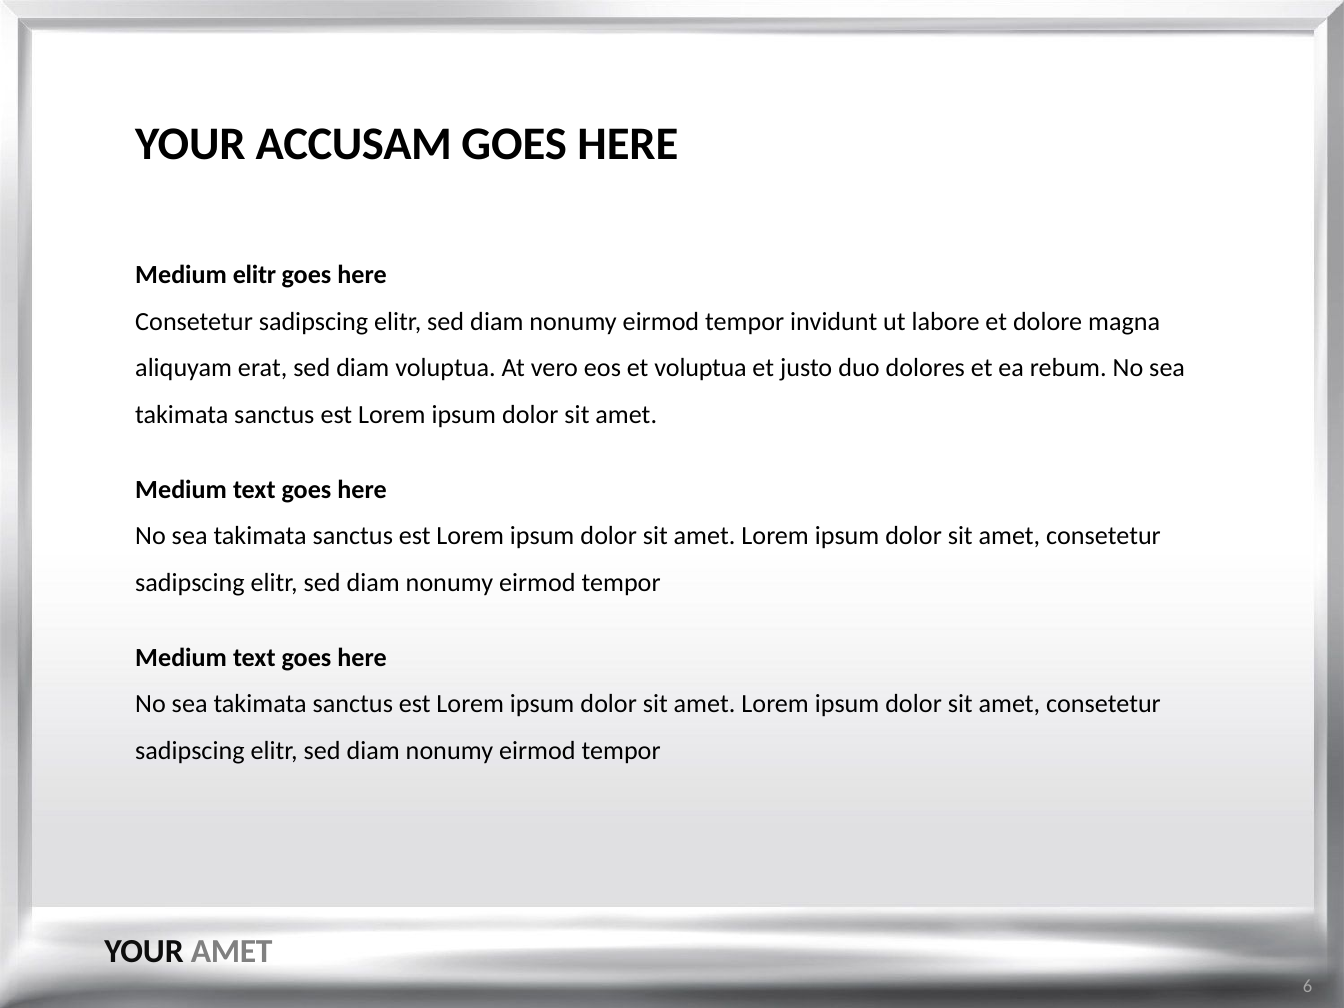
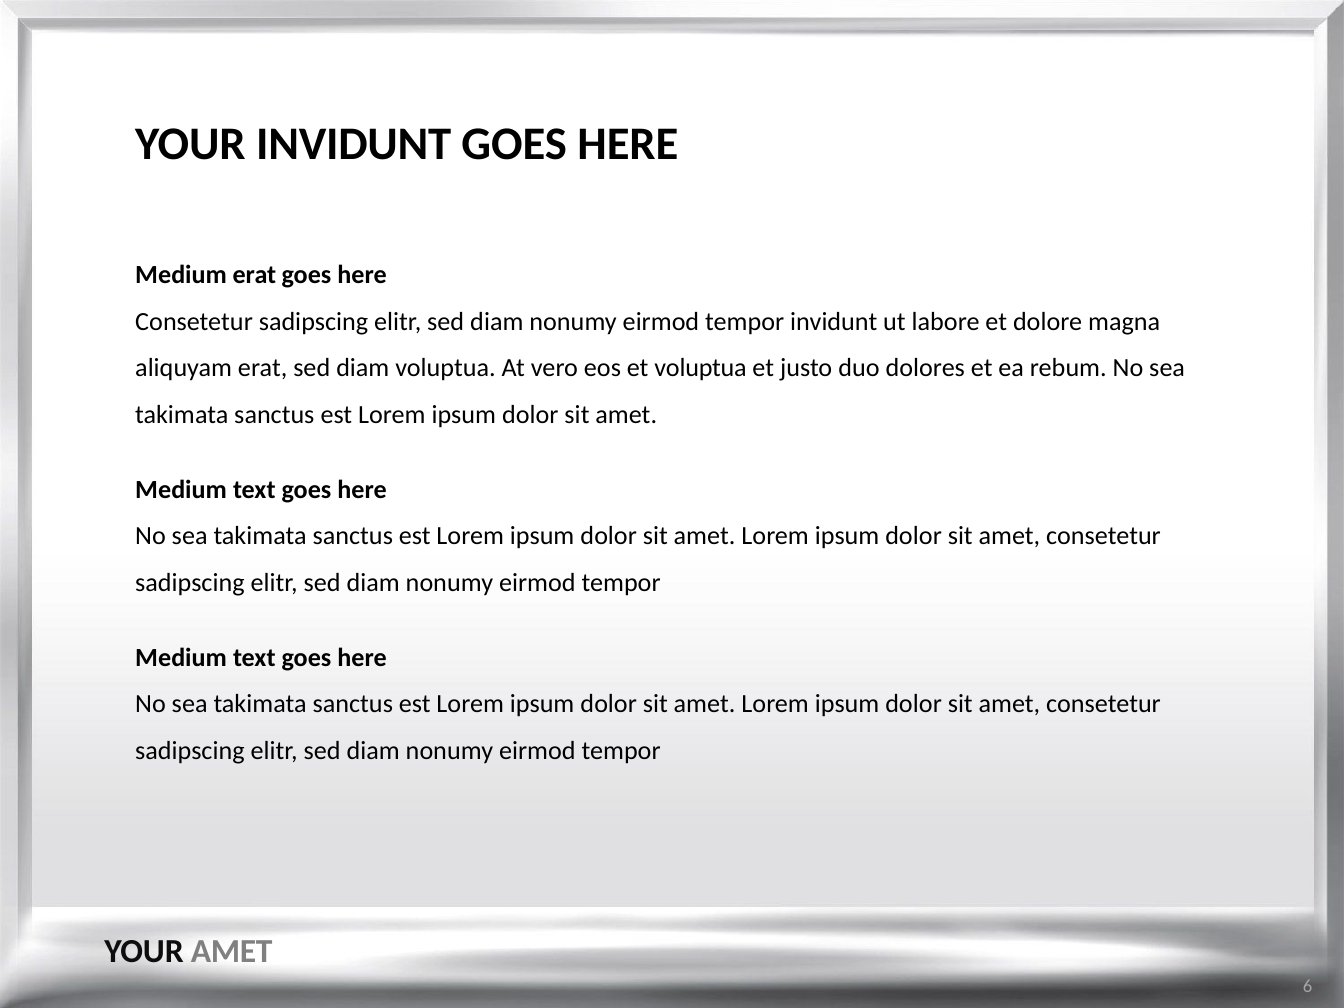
YOUR ACCUSAM: ACCUSAM -> INVIDUNT (354, 144)
Medium elitr: elitr -> erat (254, 275)
